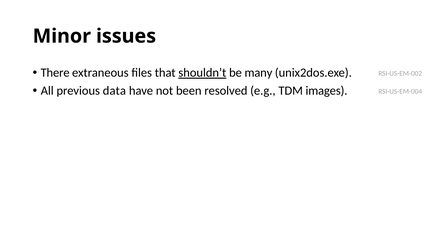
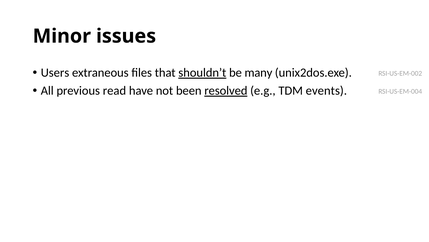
There: There -> Users (55, 73)
data: data -> read (114, 91)
resolved underline: none -> present (226, 91)
images: images -> events (326, 91)
